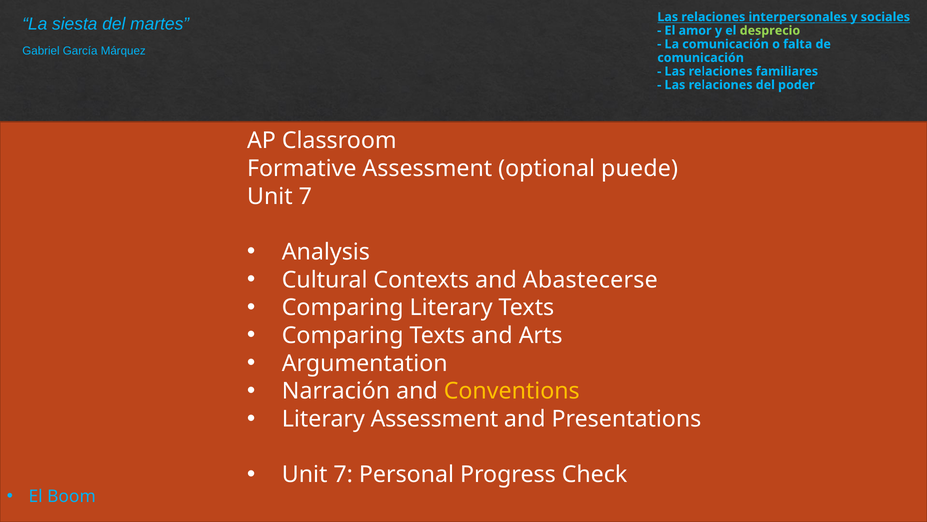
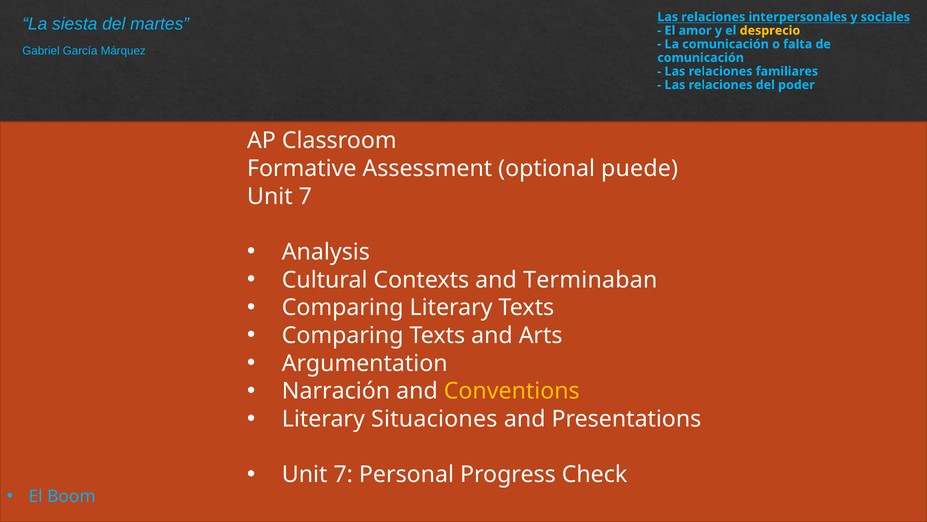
desprecio colour: light green -> yellow (770, 31)
Abastecerse: Abastecerse -> Terminaban (590, 280)
Literary Assessment: Assessment -> Situaciones (434, 419)
